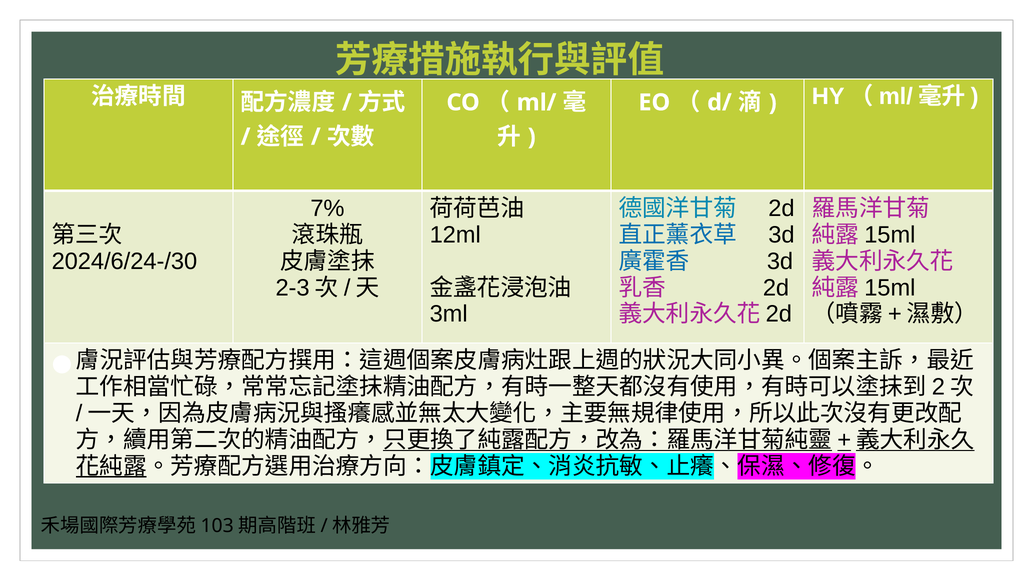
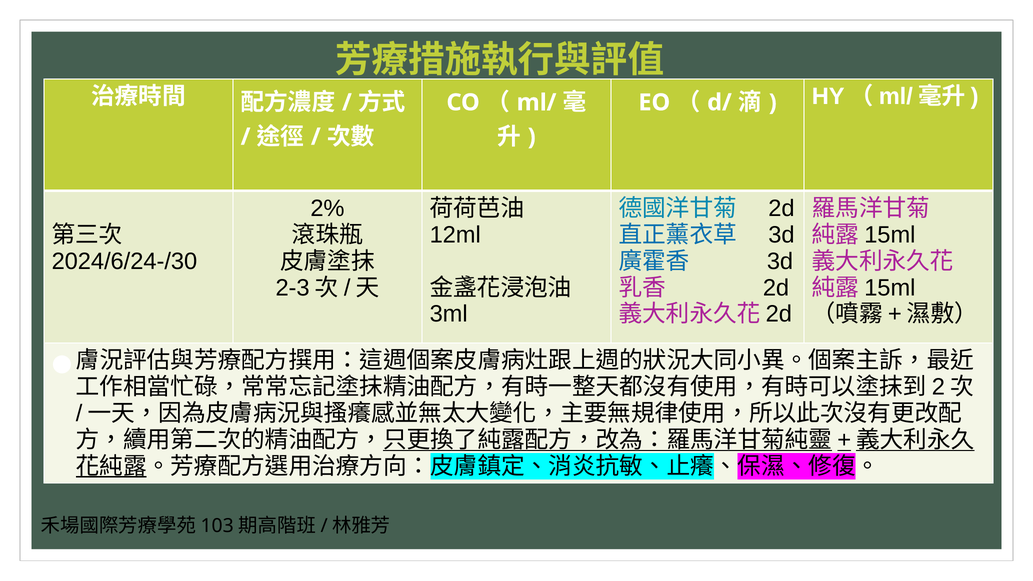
7%: 7% -> 2% (327, 208)
